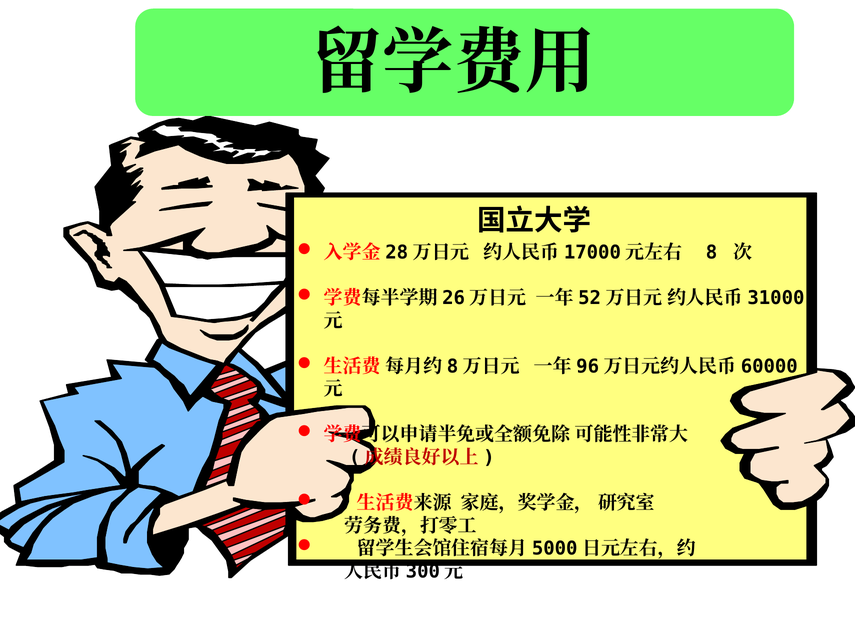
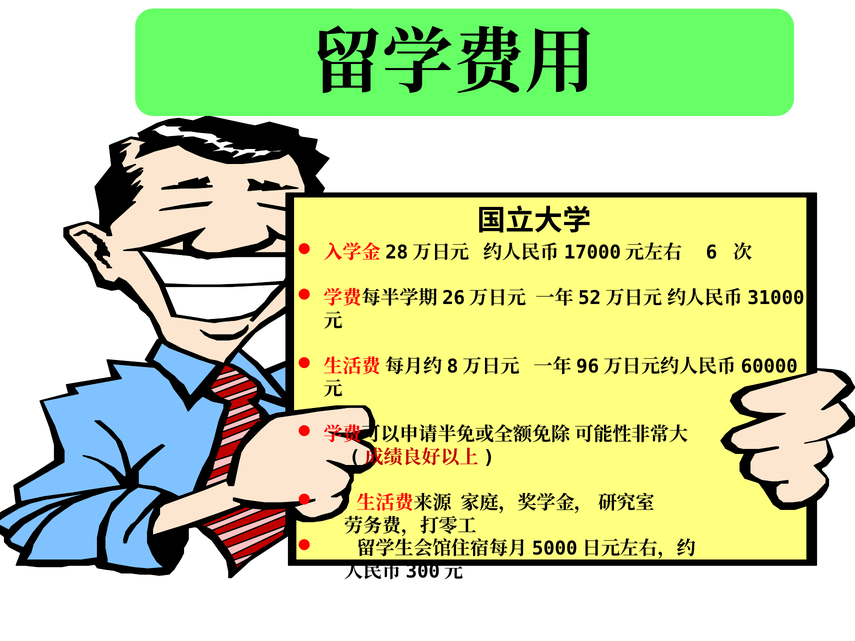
8: 8 -> 6 (712, 253)
